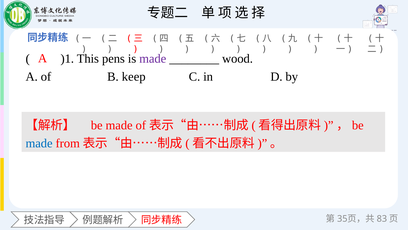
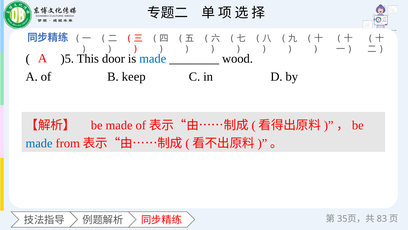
)1: )1 -> )5 (67, 59)
pens: pens -> door (113, 59)
made colour: purple -> blue (153, 59)
